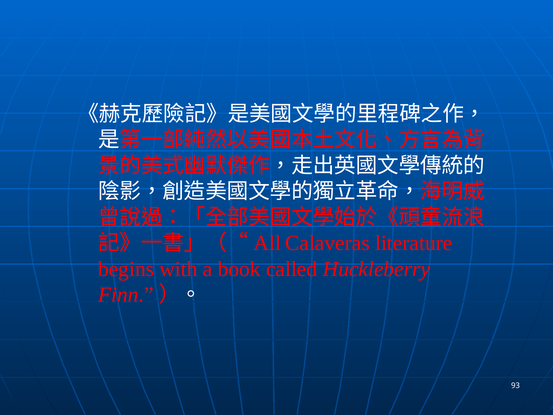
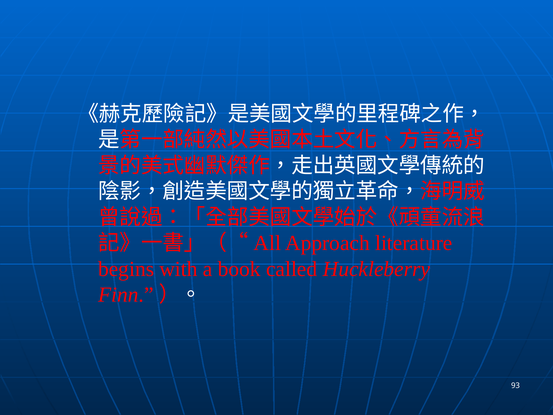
Calaveras: Calaveras -> Approach (327, 243)
